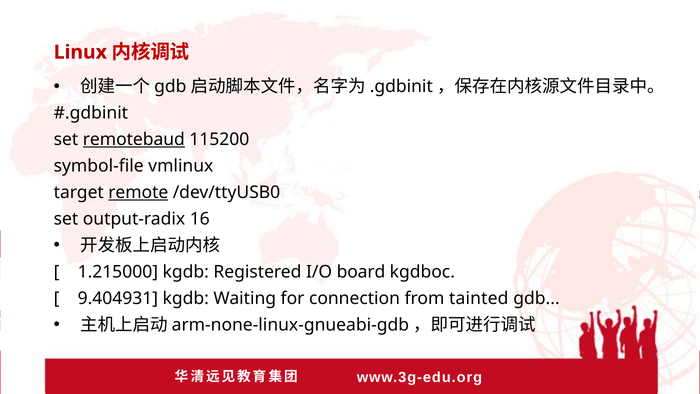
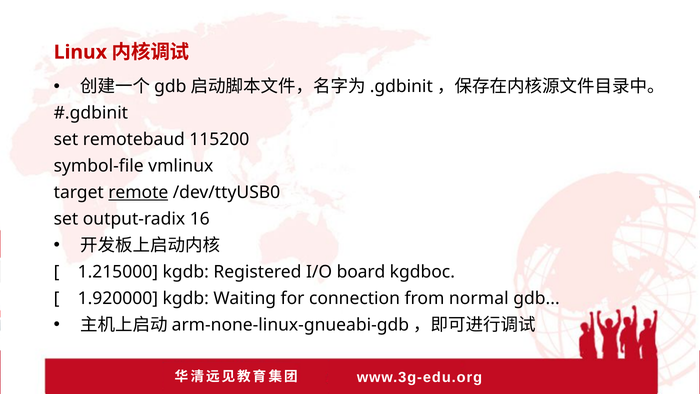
remotebaud underline: present -> none (134, 140)
9.404931: 9.404931 -> 1.920000 (118, 298)
tainted: tainted -> normal (479, 298)
